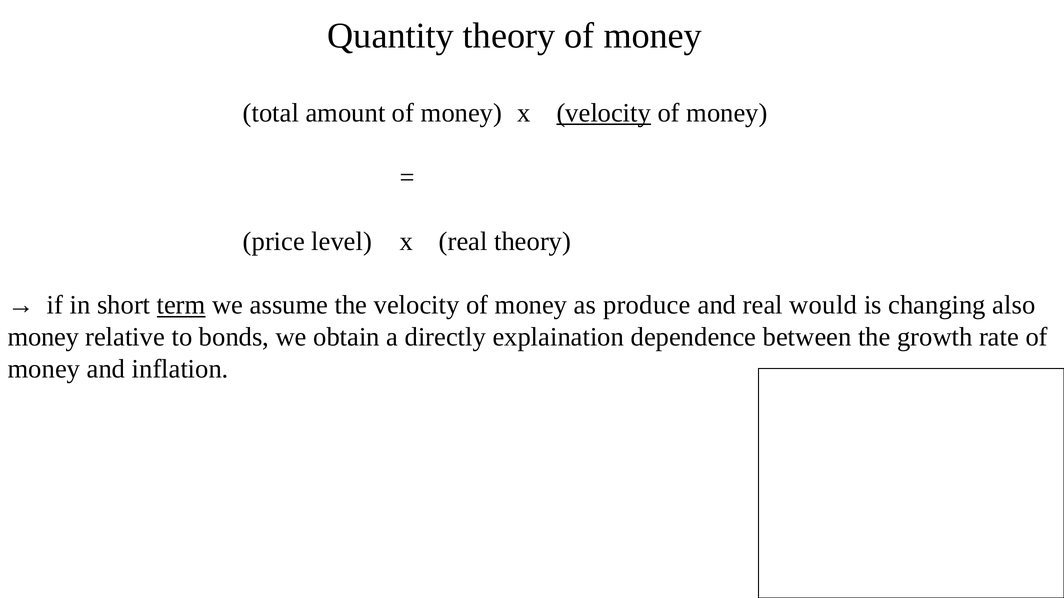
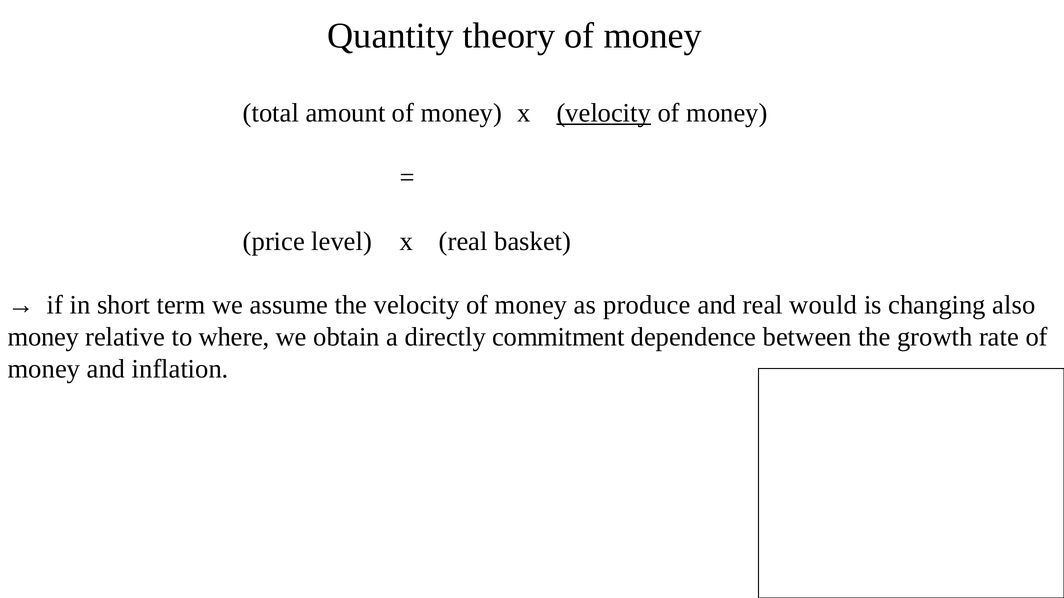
real theory: theory -> basket (533, 242)
term underline: present -> none (181, 305)
bonds: bonds -> where (234, 337)
explaination: explaination -> commitment (558, 337)
